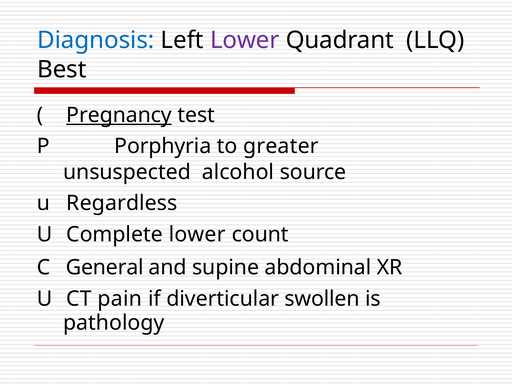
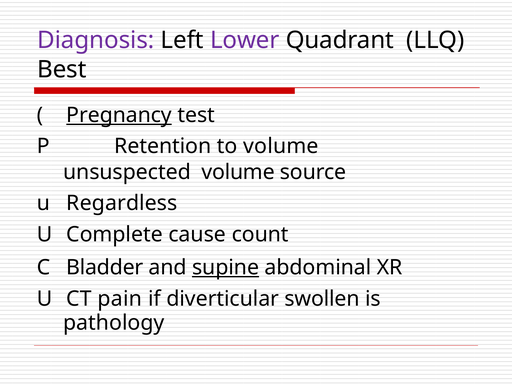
Diagnosis colour: blue -> purple (96, 40)
Porphyria: Porphyria -> Retention (163, 146)
to greater: greater -> volume (281, 146)
unsuspected alcohol: alcohol -> volume (238, 172)
Complete lower: lower -> cause (197, 234)
General: General -> Bladder (105, 268)
supine underline: none -> present (226, 268)
